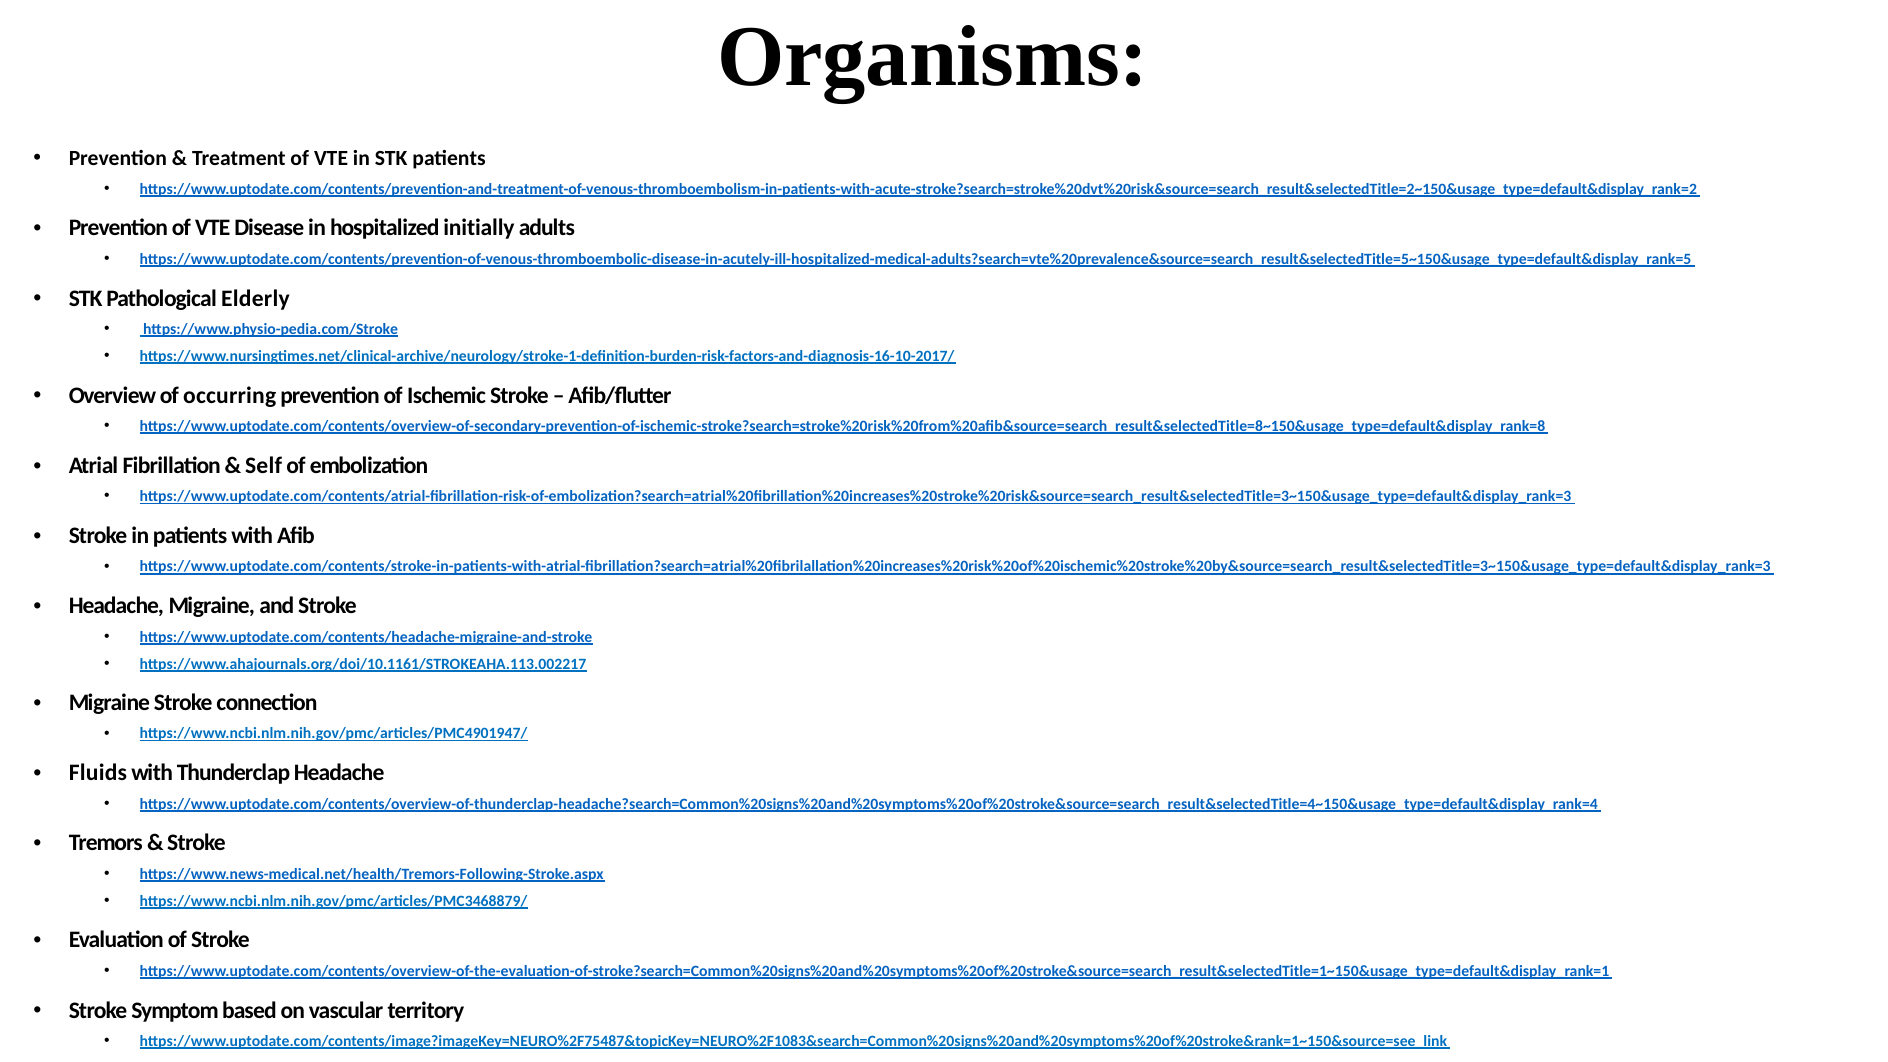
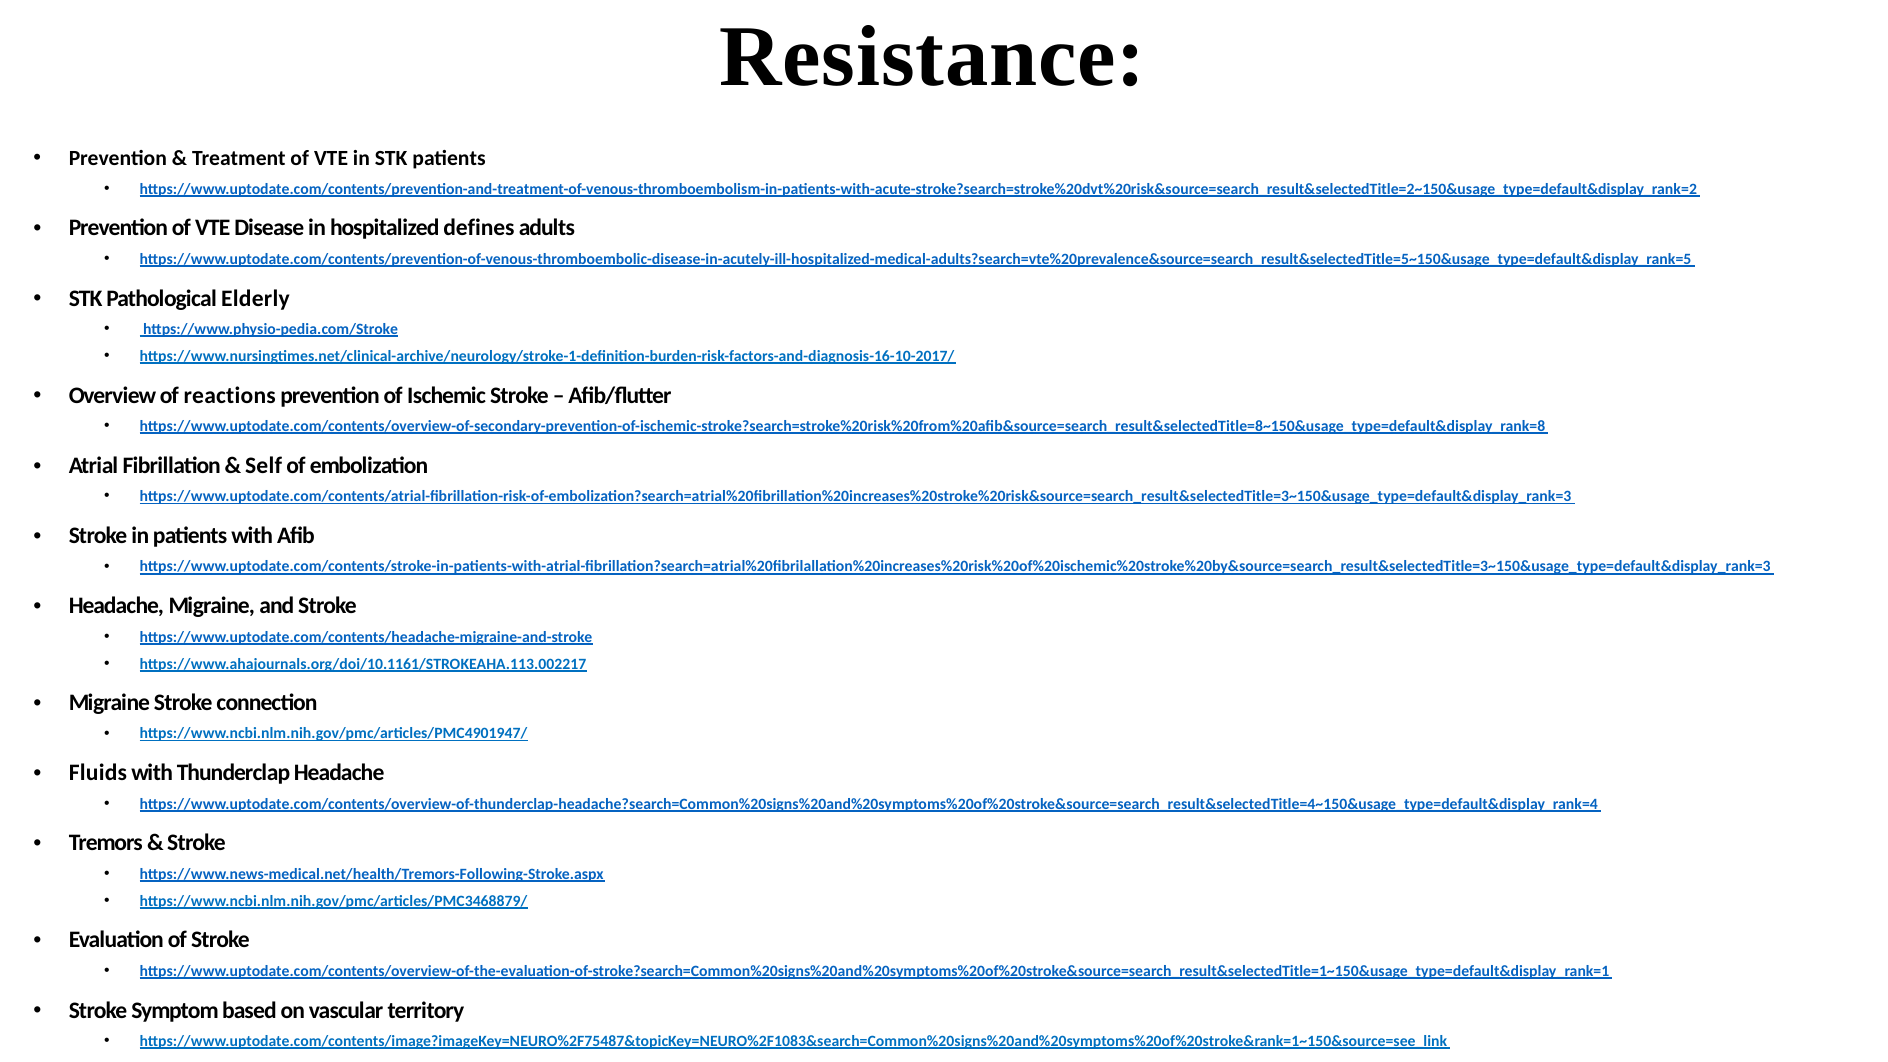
Organisms: Organisms -> Resistance (933, 56)
initially: initially -> defines (479, 228)
occurring: occurring -> reactions (230, 395)
